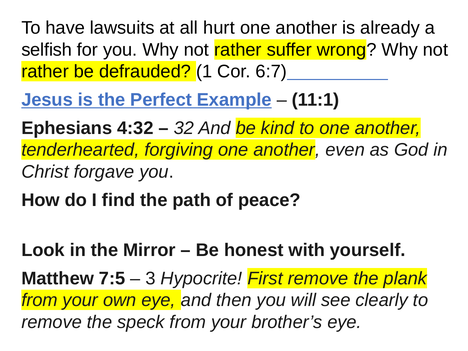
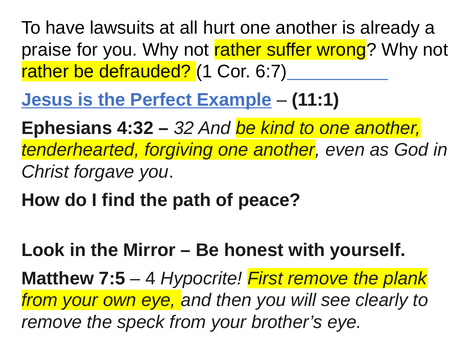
selfish: selfish -> praise (47, 50)
3: 3 -> 4 (151, 278)
